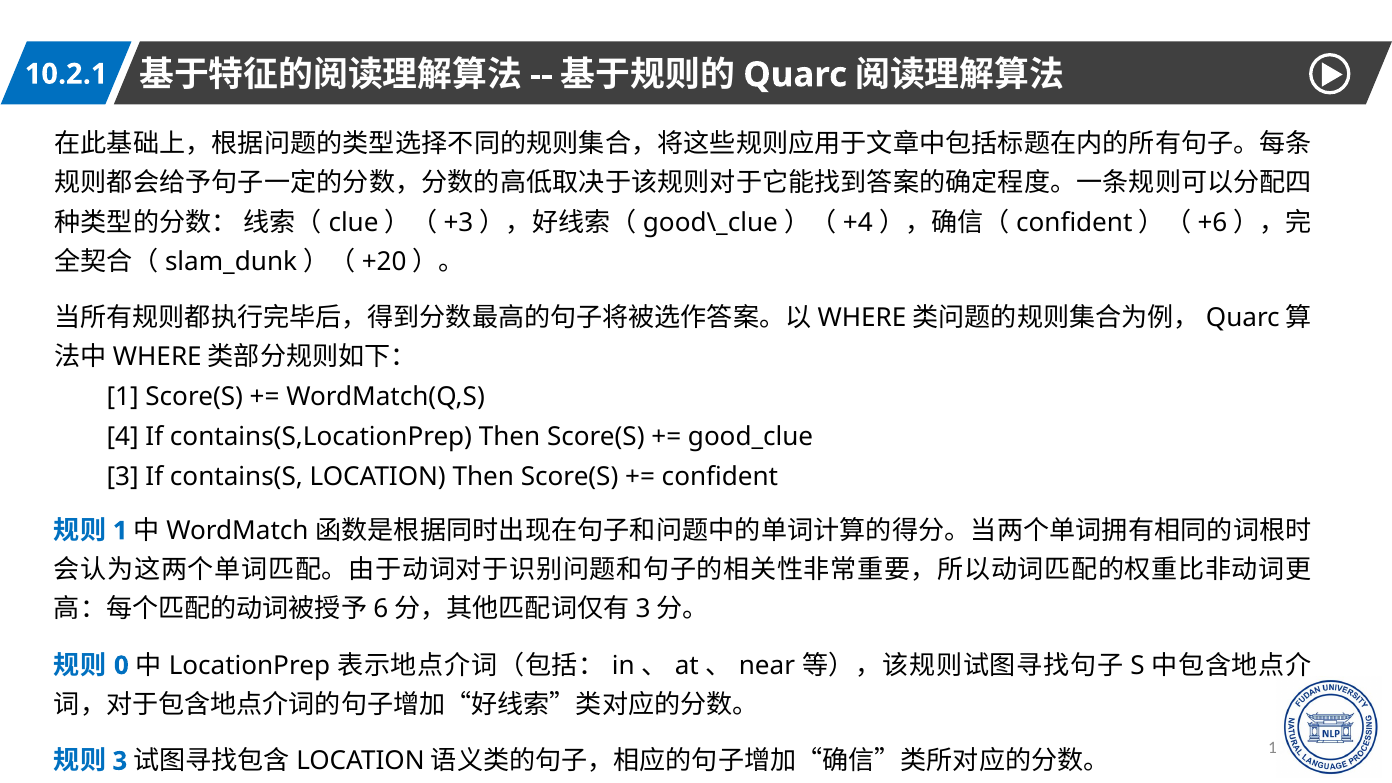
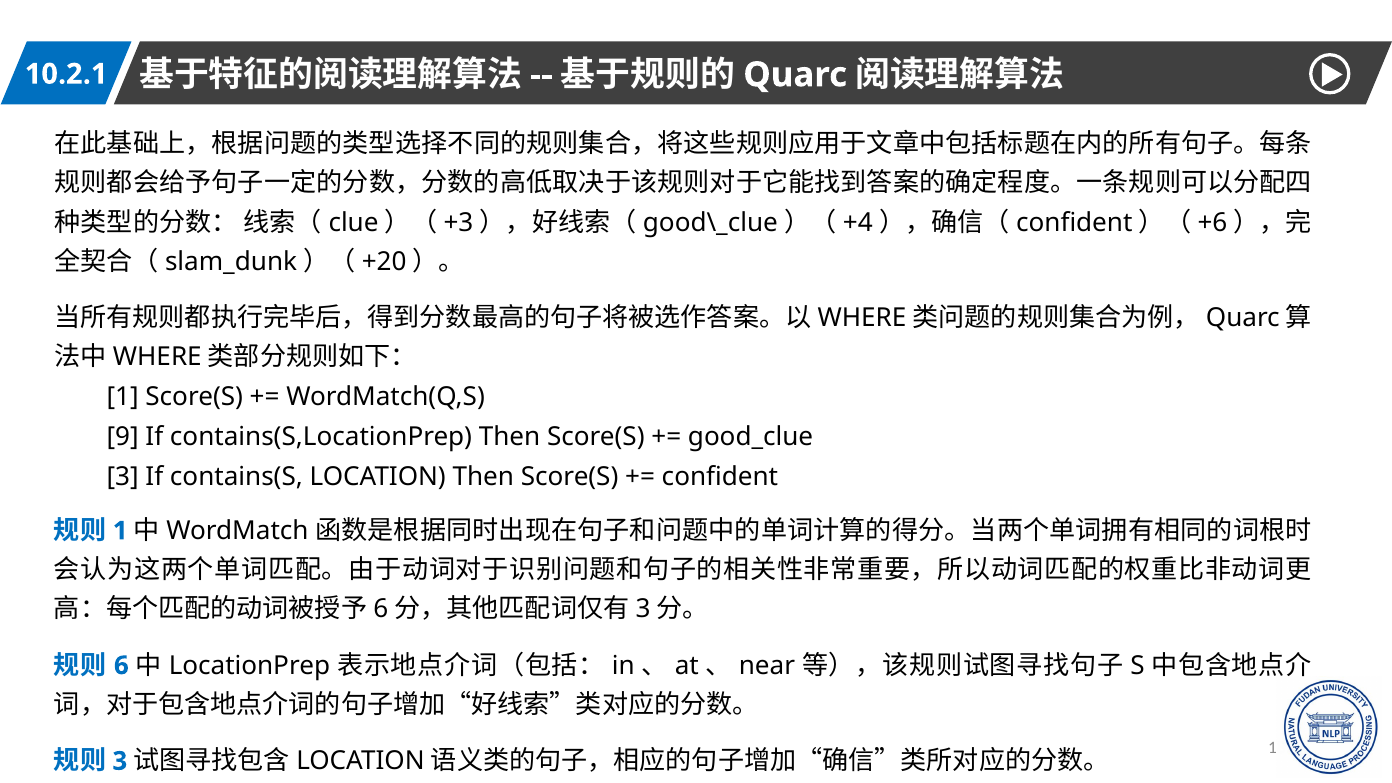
4: 4 -> 9 (123, 437)
0: 0 -> 6 (121, 666)
